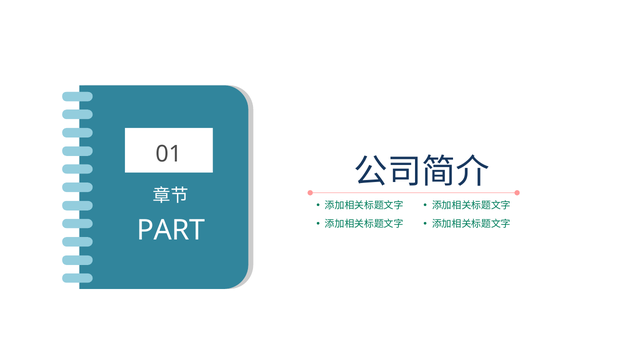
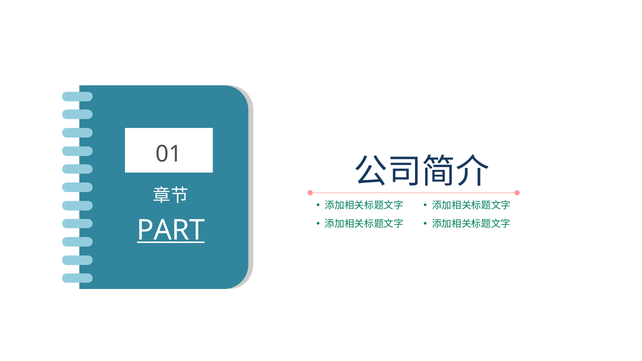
PART underline: none -> present (171, 230)
